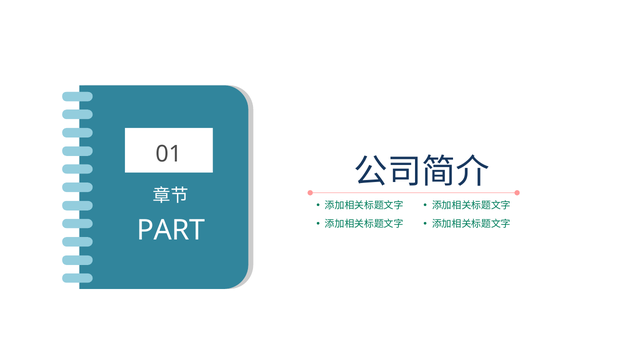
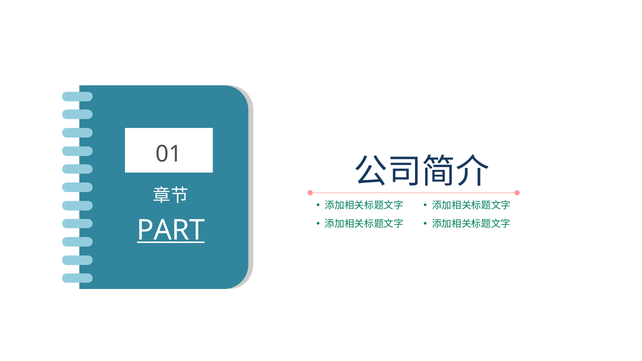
PART underline: none -> present (171, 230)
